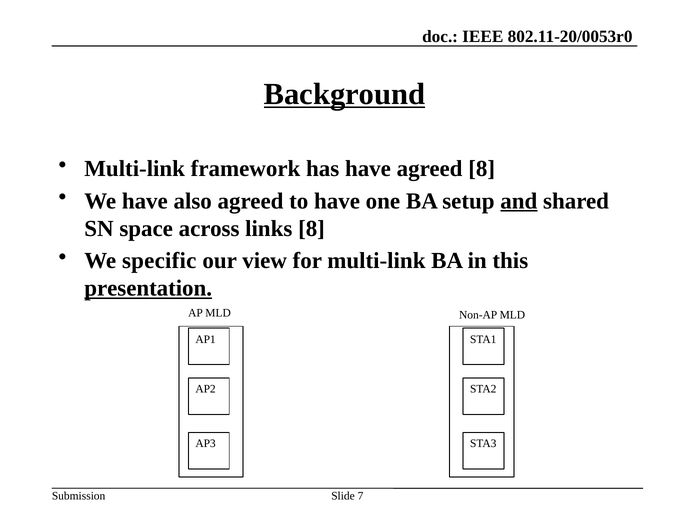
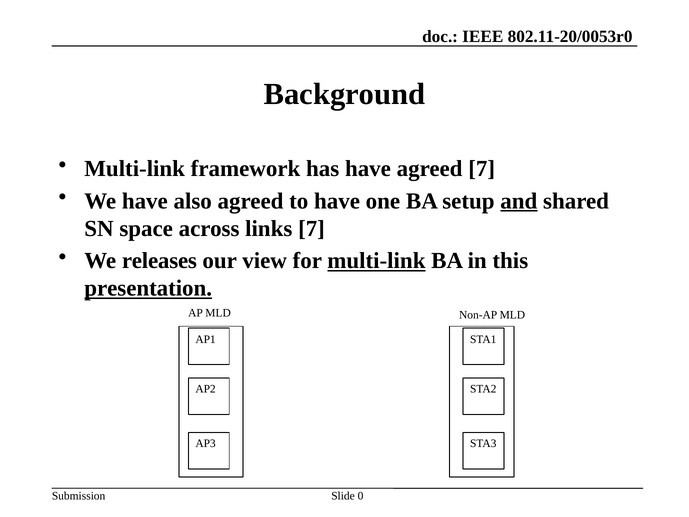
Background underline: present -> none (344, 94)
agreed 8: 8 -> 7 (482, 169)
links 8: 8 -> 7 (312, 228)
specific: specific -> releases (159, 261)
multi-link underline: none -> present (376, 261)
7: 7 -> 0 (361, 496)
